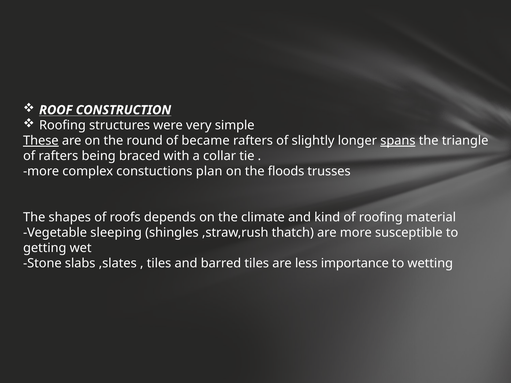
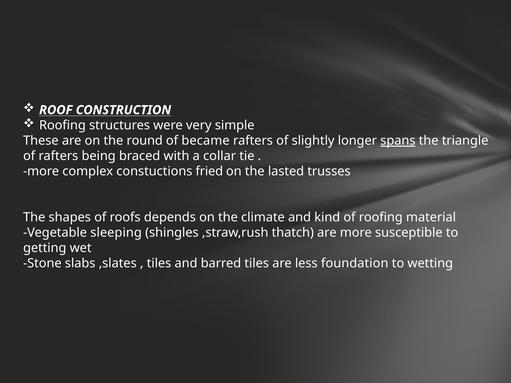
These underline: present -> none (41, 141)
plan: plan -> fried (209, 171)
floods: floods -> lasted (286, 171)
importance: importance -> foundation (355, 263)
